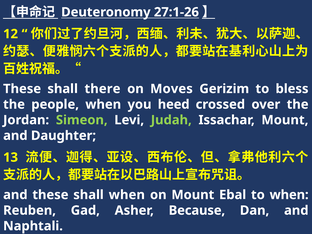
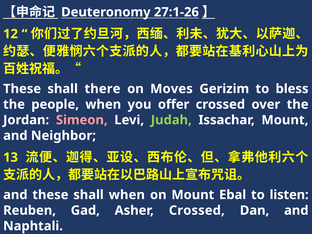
heed: heed -> offer (174, 104)
Simeon colour: light green -> pink (82, 120)
Daughter: Daughter -> Neighbor (63, 136)
to when: when -> listen (289, 195)
Asher Because: Because -> Crossed (197, 210)
